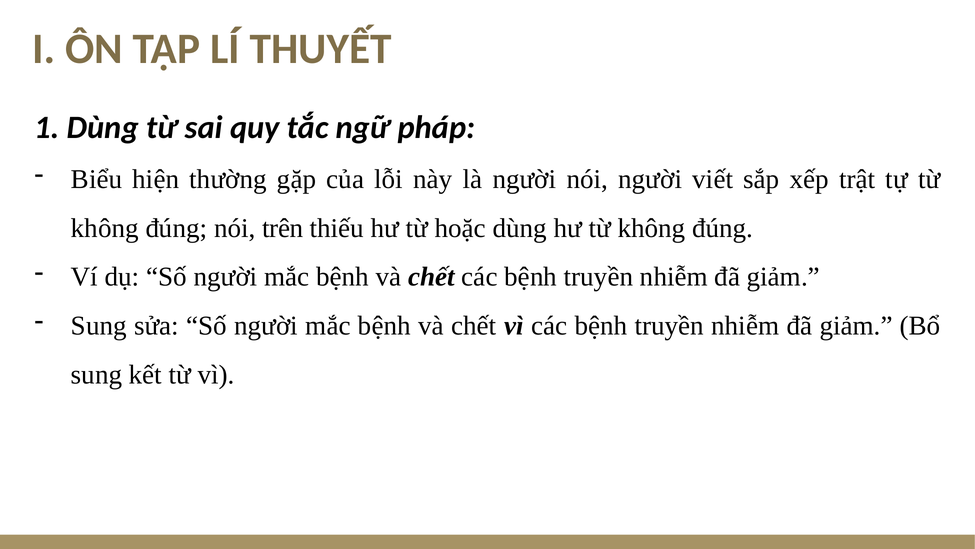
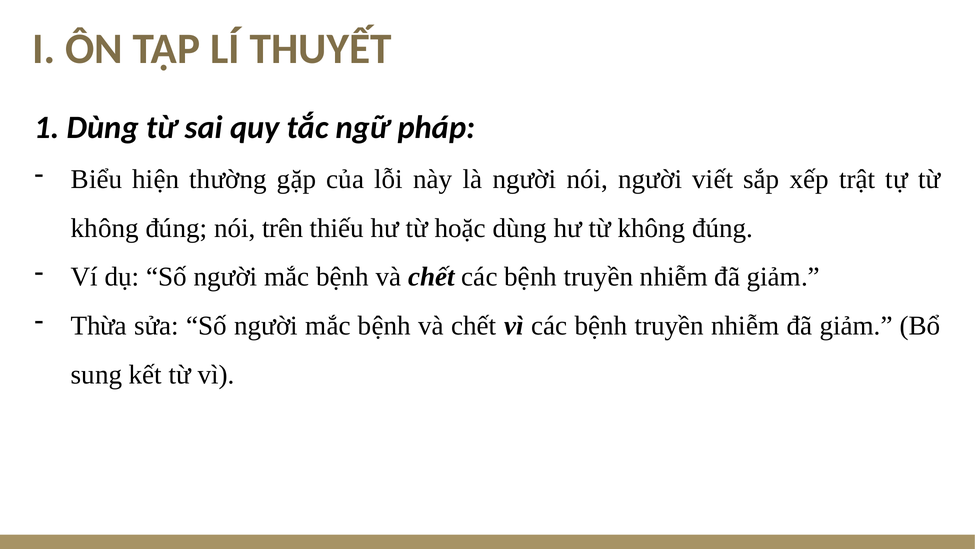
Sung: Sung -> Thừa (99, 325)
